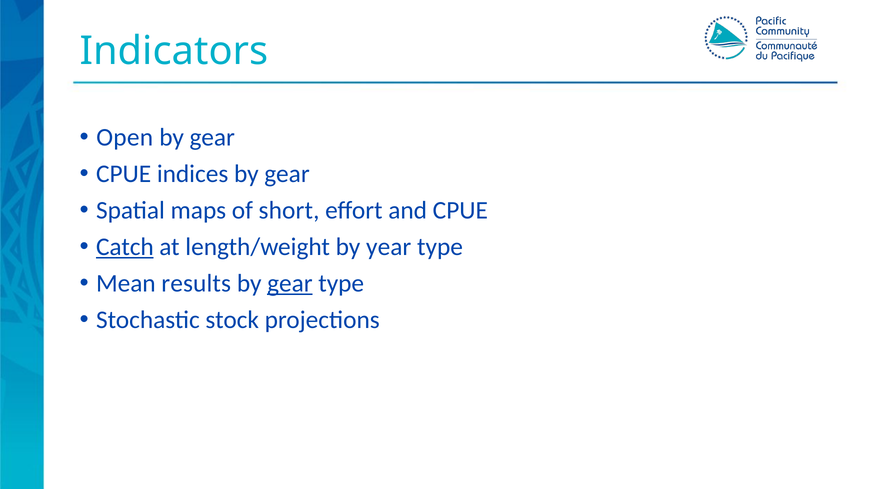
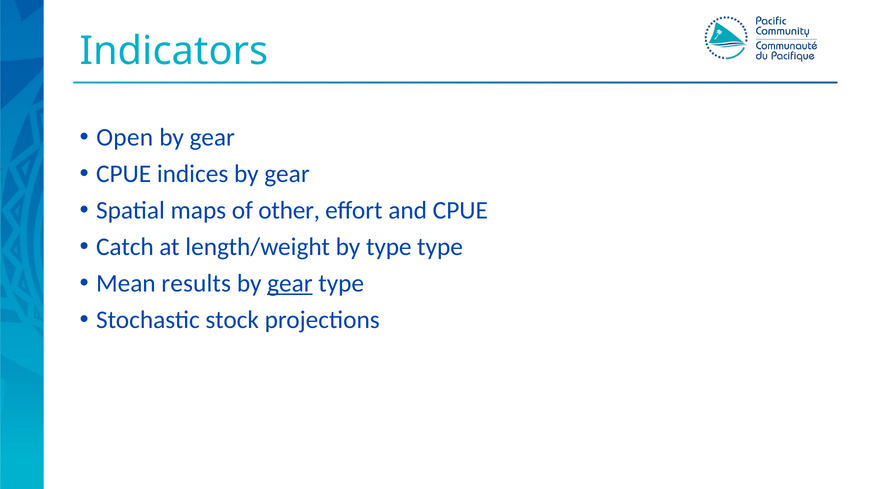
short: short -> other (289, 211)
Catch underline: present -> none (125, 247)
by year: year -> type (389, 247)
